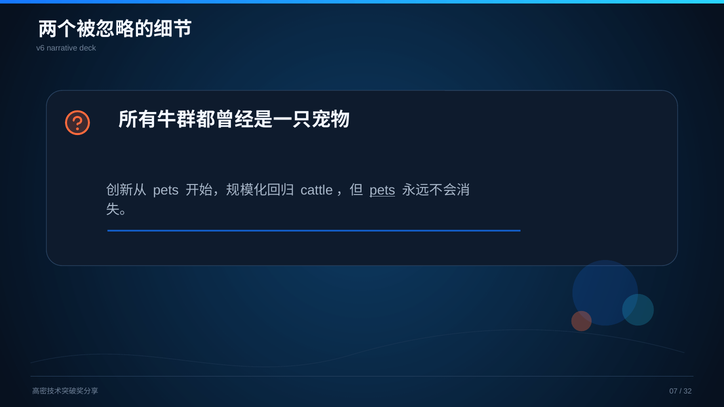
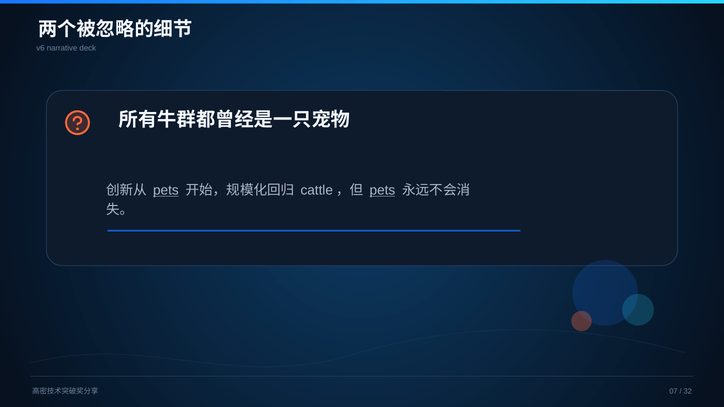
pets underline: none -> present (166, 190)
